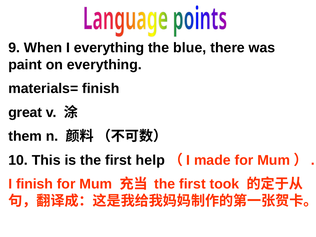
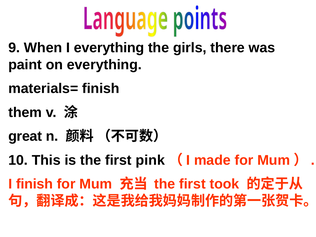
blue: blue -> girls (190, 48)
great: great -> them (25, 112)
them: them -> great (25, 136)
help: help -> pink (150, 160)
